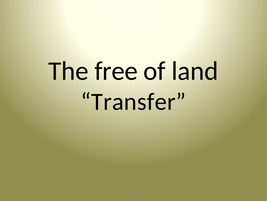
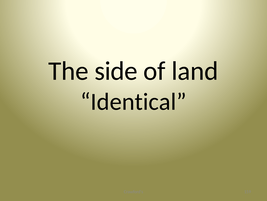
free: free -> side (116, 71)
Transfer: Transfer -> Identical (133, 101)
